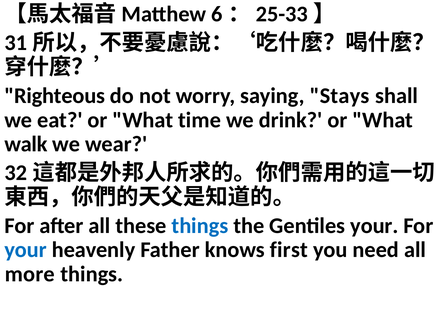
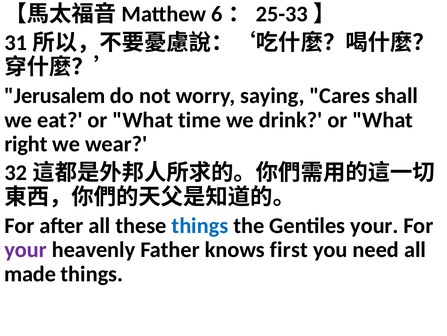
Righteous: Righteous -> Jerusalem (55, 96)
Stays: Stays -> Cares (340, 96)
walk: walk -> right (26, 144)
your colour: blue -> purple (26, 249)
more: more -> made (30, 273)
